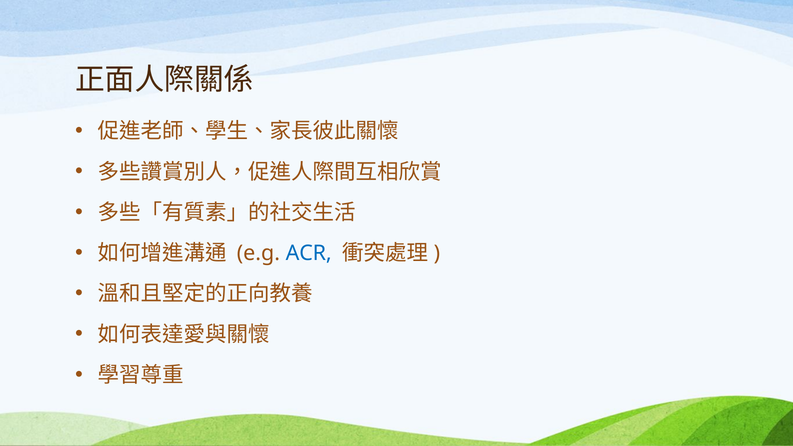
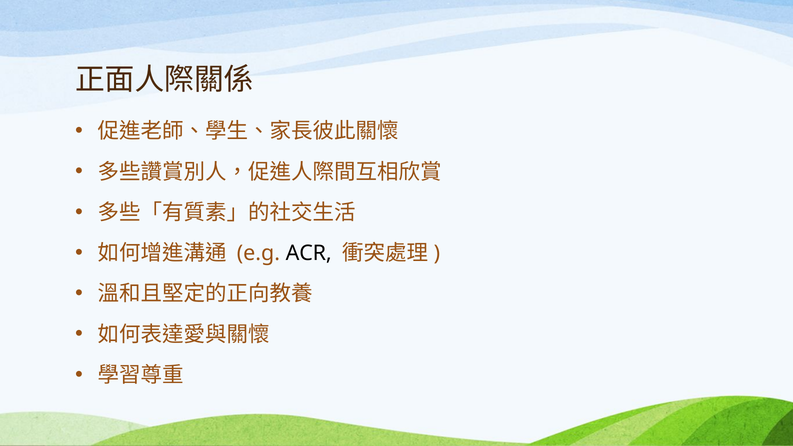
ACR colour: blue -> black (309, 253)
